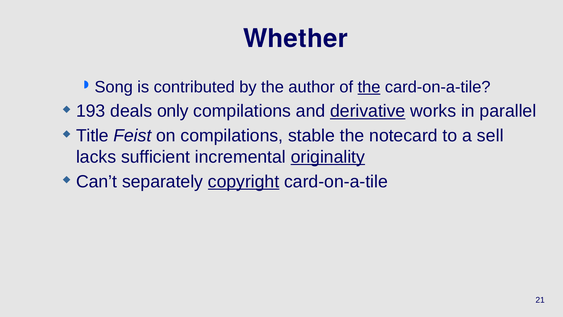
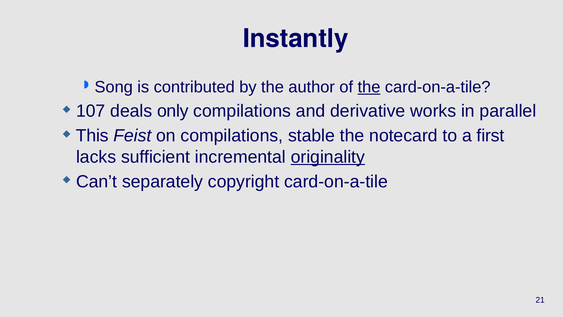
Whether: Whether -> Instantly (296, 38)
193: 193 -> 107 (91, 111)
derivative underline: present -> none (368, 111)
Title: Title -> This (92, 136)
sell: sell -> first (490, 136)
copyright underline: present -> none (244, 181)
